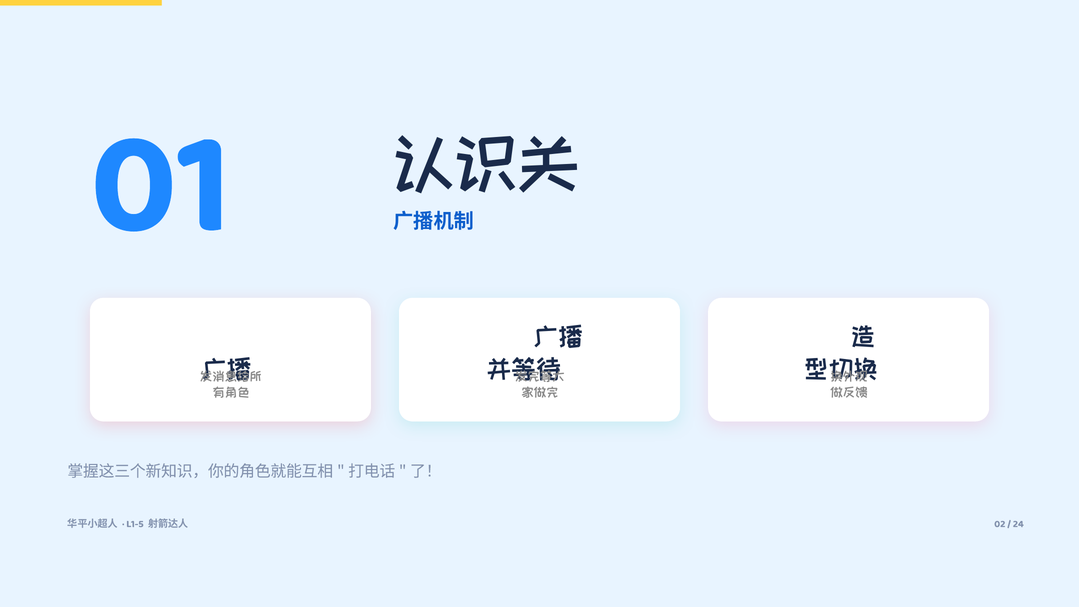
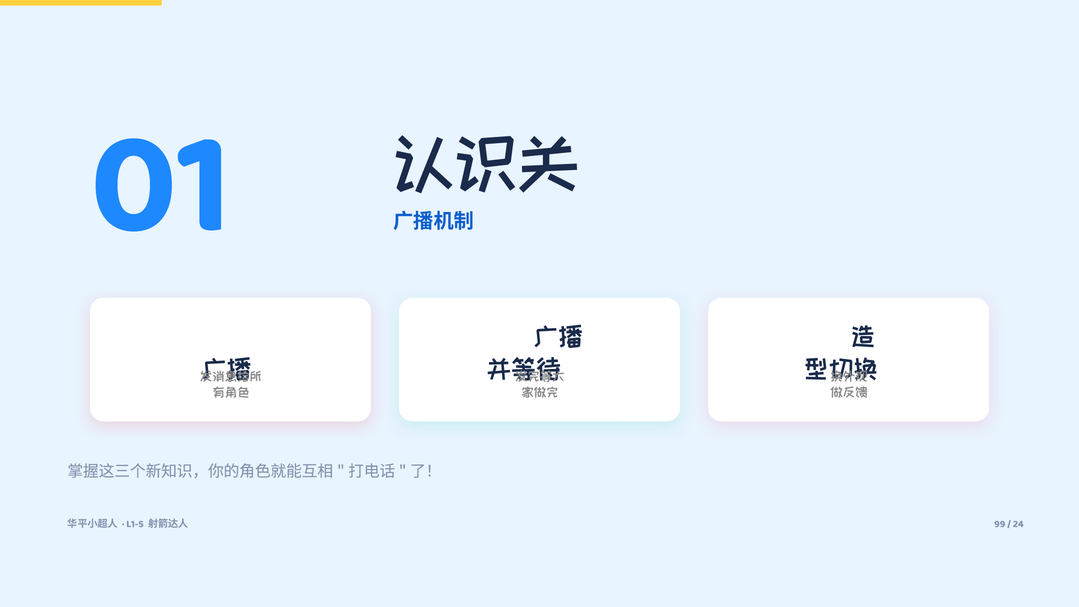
02: 02 -> 99 (1000, 524)
